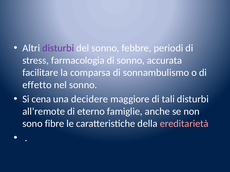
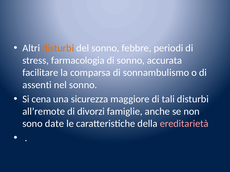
disturbi colour: purple -> orange (58, 48)
effetto: effetto -> assenti (37, 85)
decidere: decidere -> sicurezza (90, 99)
eterno: eterno -> divorzi (91, 112)
fibre: fibre -> date (54, 124)
